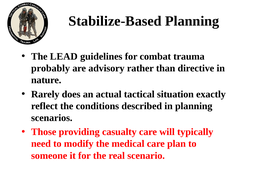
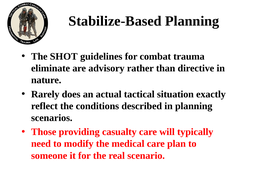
LEAD: LEAD -> SHOT (64, 57)
probably: probably -> eliminate (51, 68)
